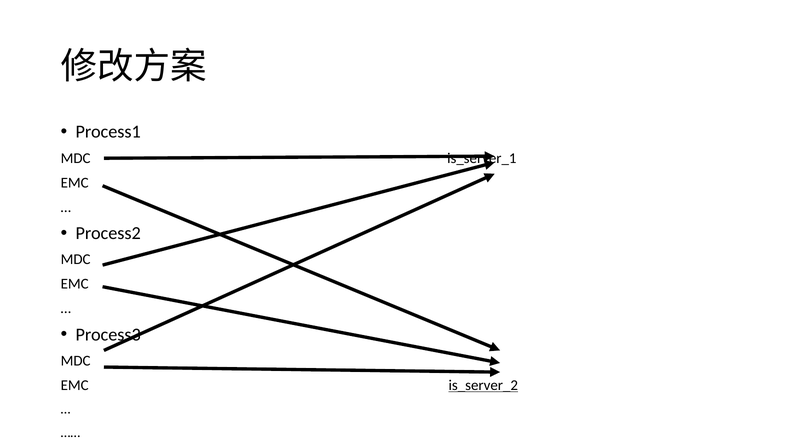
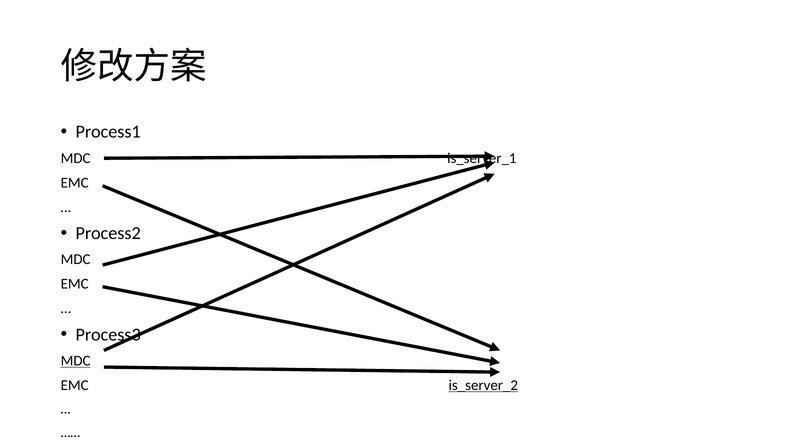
MDC underline: none -> present (76, 361)
